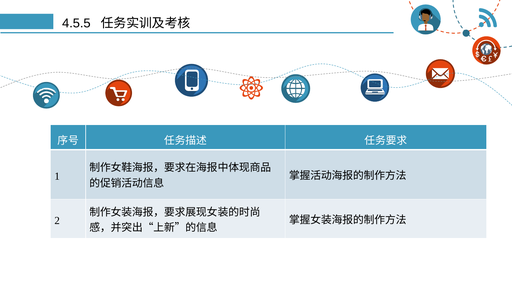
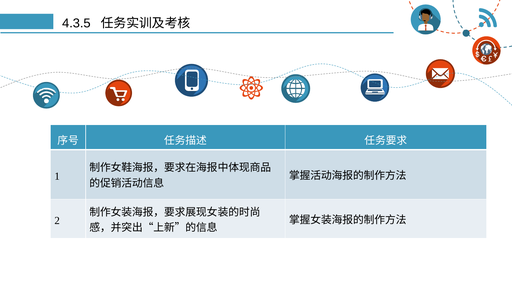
4.5.5: 4.5.5 -> 4.3.5 (76, 23)
